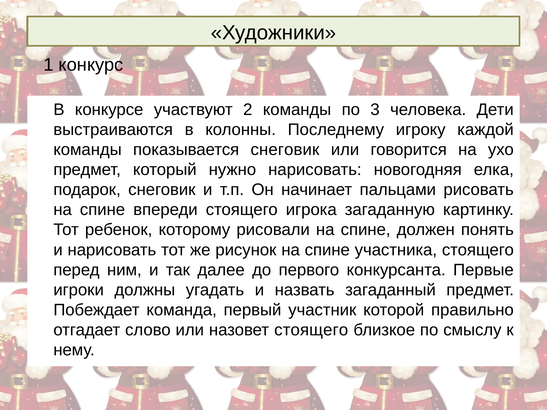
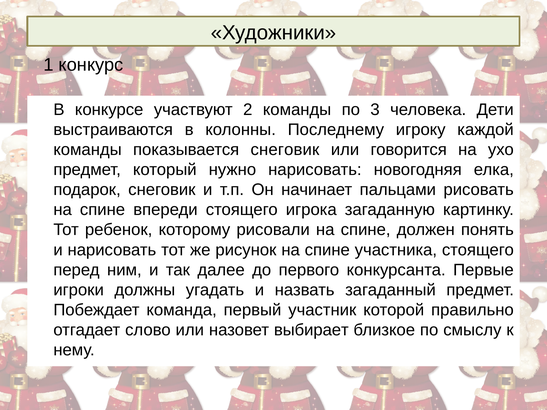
назовет стоящего: стоящего -> выбирает (311, 330)
